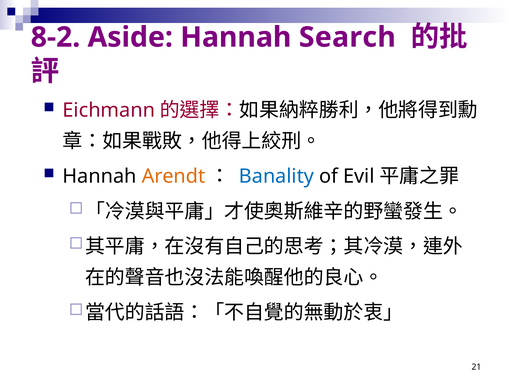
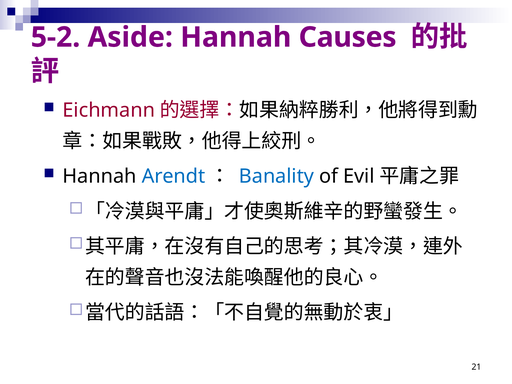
8-2: 8-2 -> 5-2 (55, 37)
Search: Search -> Causes (348, 37)
Arendt colour: orange -> blue (173, 176)
